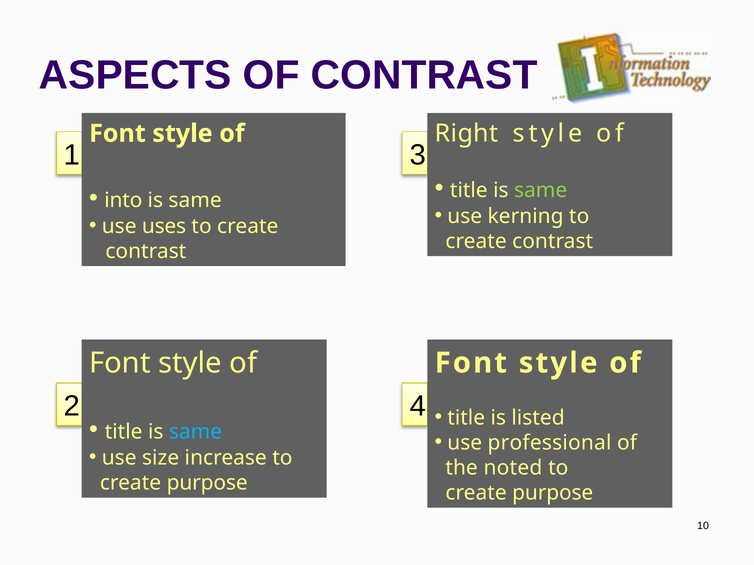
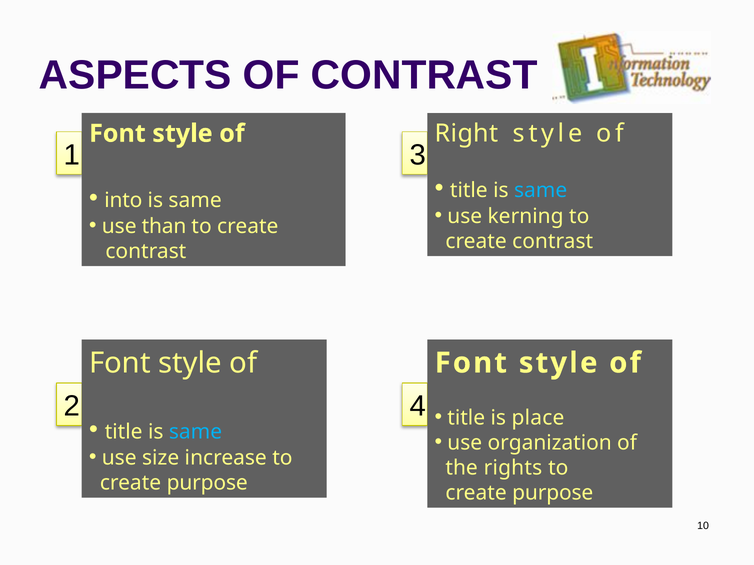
same colour: light green -> light blue (541, 190)
uses: uses -> than (164, 226)
listed: listed -> place (538, 418)
professional: professional -> organization (550, 443)
noted: noted -> rights (513, 468)
